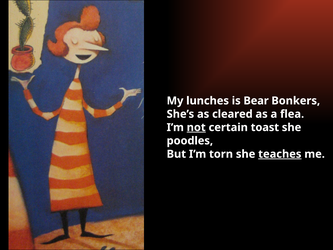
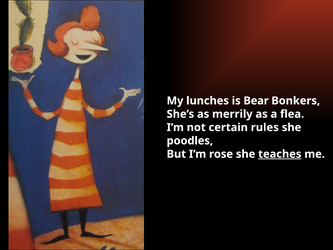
cleared: cleared -> merrily (232, 114)
not underline: present -> none (196, 127)
toast: toast -> rules (265, 127)
torn: torn -> rose (221, 154)
